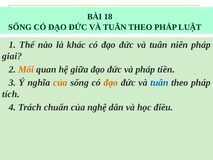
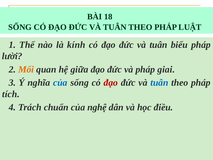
khác: khác -> kính (76, 45)
niên: niên -> biểu (179, 45)
giai: giai -> lười (12, 56)
tiền: tiền -> giai (166, 69)
của colour: orange -> blue (60, 83)
đạo colour: orange -> red (111, 83)
